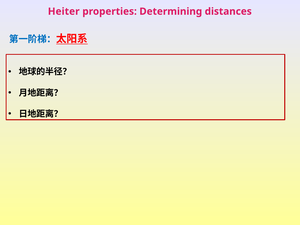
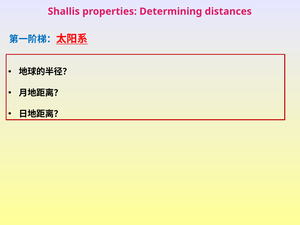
Heiter: Heiter -> Shallis (64, 11)
